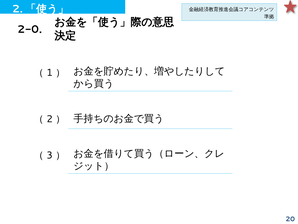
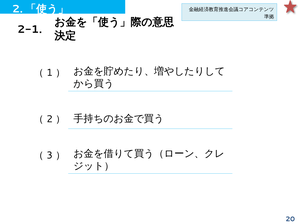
2-0: 2-0 -> 2-1 (30, 29)
